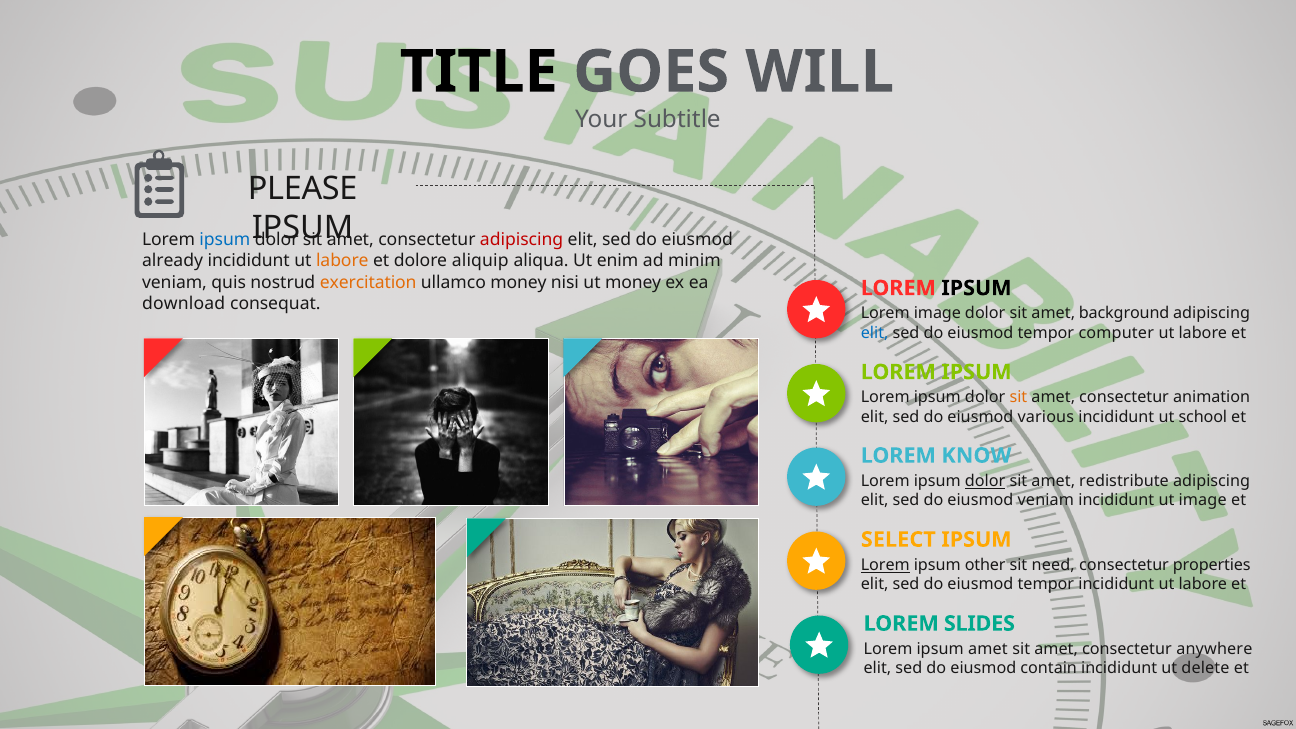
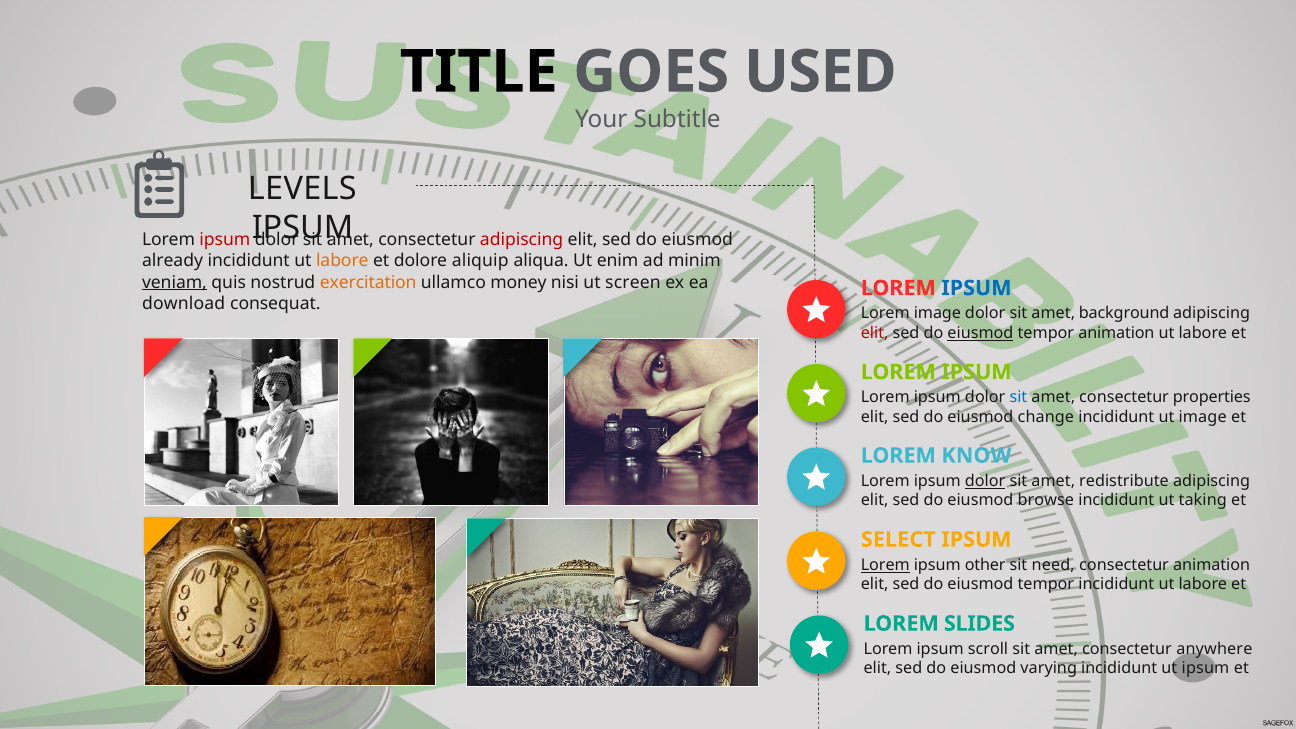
WILL: WILL -> USED (820, 72)
PLEASE: PLEASE -> LEVELS (302, 189)
ipsum colour: blue -> red (225, 240)
veniam underline: none -> present (174, 282)
ut money: money -> screen (633, 282)
IPSUM colour: black -> blue (976, 288)
elit colour: blue -> red (875, 333)
eiusmod underline: none -> present (980, 333)
tempor computer: computer -> animation (1116, 333)
sit colour: orange -> blue (1018, 398)
animation: animation -> properties (1212, 398)
various: various -> change (1046, 417)
ut school: school -> image (1203, 417)
eiusmod veniam: veniam -> browse (1046, 501)
ut image: image -> taking (1203, 501)
consectetur properties: properties -> animation (1212, 565)
ipsum amet: amet -> scroll (988, 649)
contain: contain -> varying (1049, 669)
ut delete: delete -> ipsum (1206, 669)
